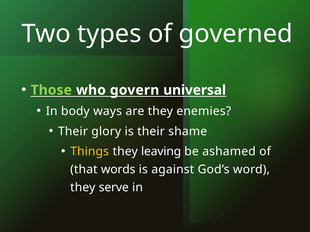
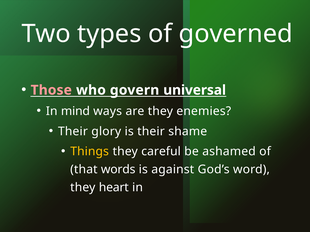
Those colour: light green -> pink (51, 90)
body: body -> mind (75, 111)
leaving: leaving -> careful (161, 152)
serve: serve -> heart (114, 188)
